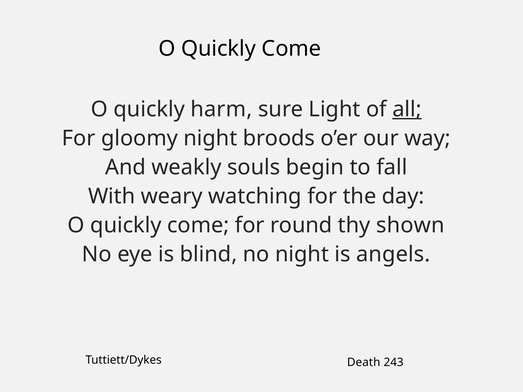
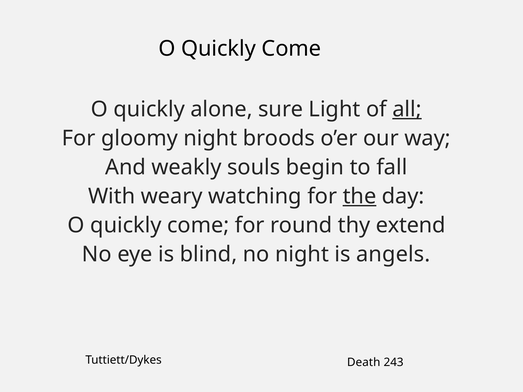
harm: harm -> alone (222, 109)
the underline: none -> present (360, 196)
shown: shown -> extend (411, 225)
